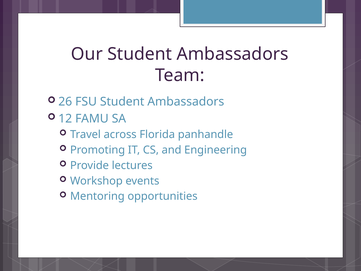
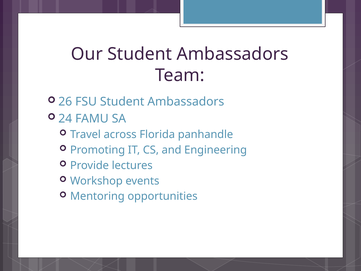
12: 12 -> 24 (65, 118)
